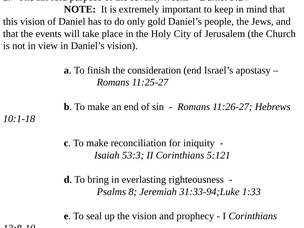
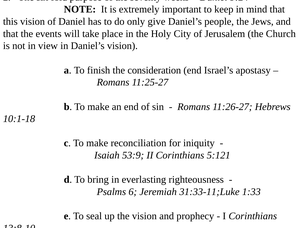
gold: gold -> give (157, 22)
53:3: 53:3 -> 53:9 (133, 155)
8: 8 -> 6 (133, 192)
31:33-94;Luke: 31:33-94;Luke -> 31:33-11;Luke (209, 192)
